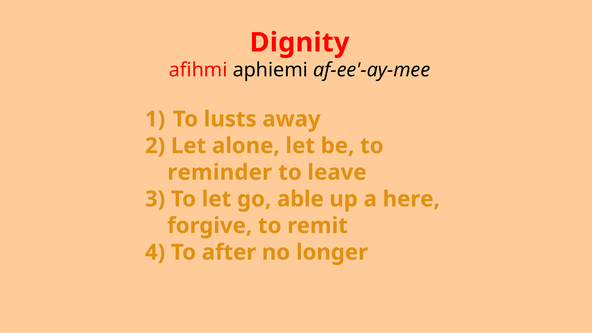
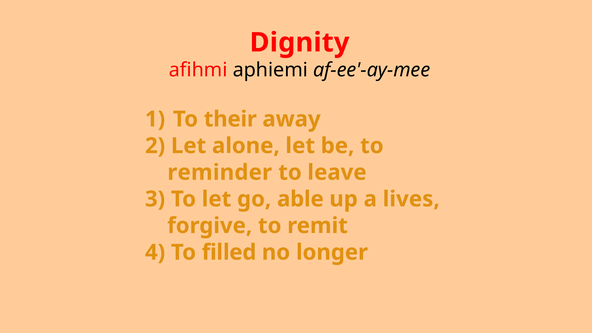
lusts: lusts -> their (230, 119)
here: here -> lives (411, 199)
after: after -> filled (229, 252)
